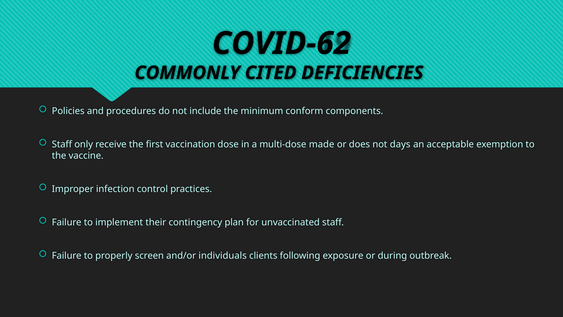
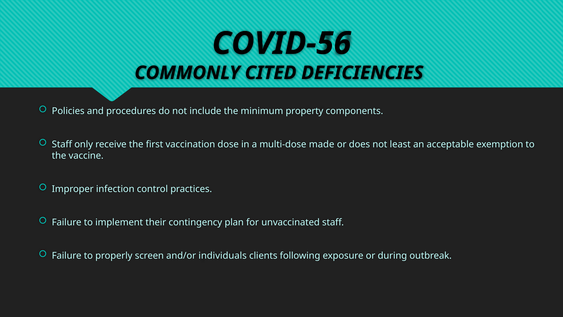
COVID-62: COVID-62 -> COVID-56 (282, 43)
conform: conform -> property (304, 111)
days: days -> least (400, 144)
